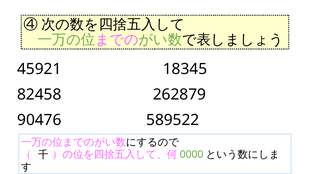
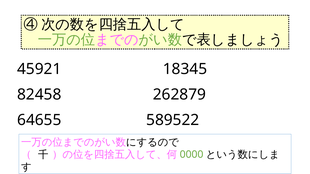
90476: 90476 -> 64655 (39, 120)
